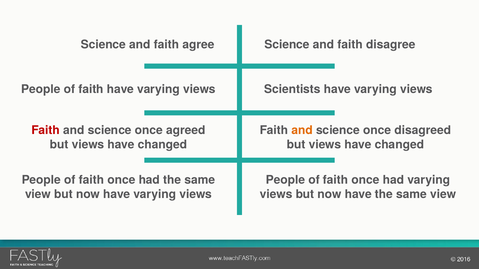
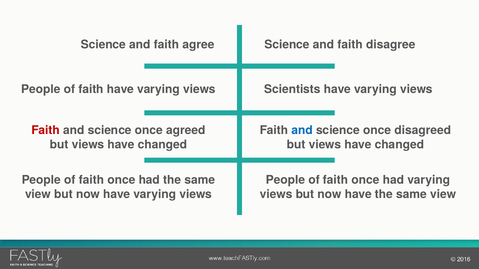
and colour: orange -> blue (302, 130)
